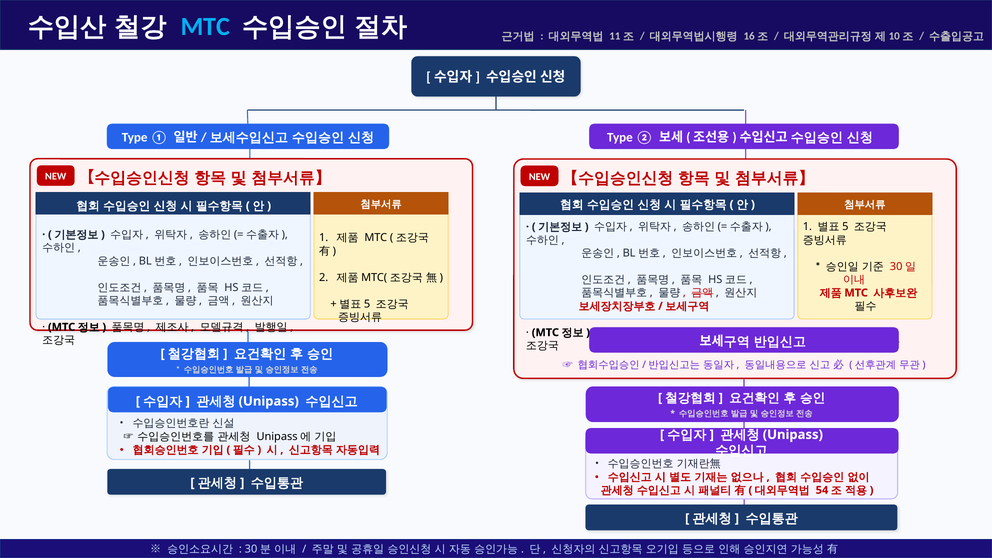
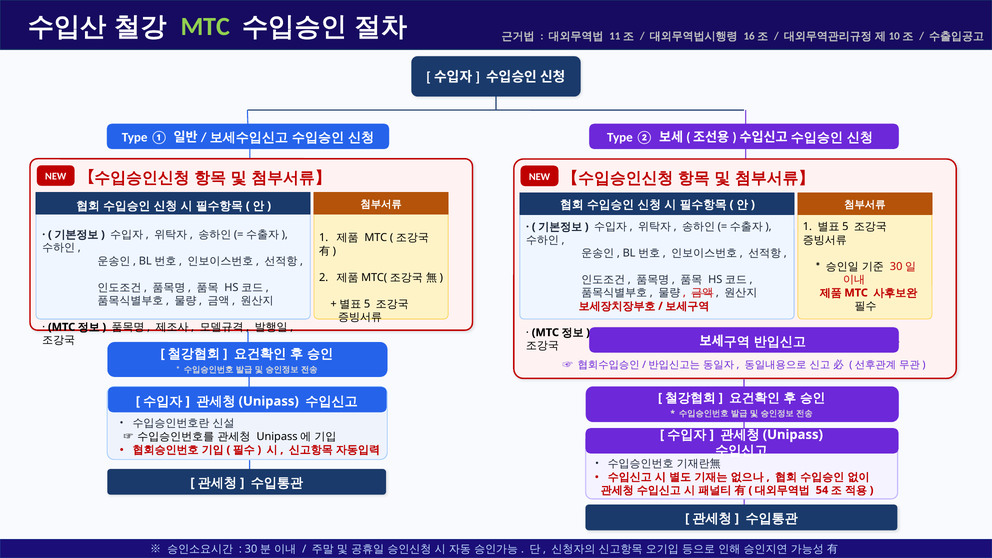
MTC colour: light blue -> light green (205, 27)
